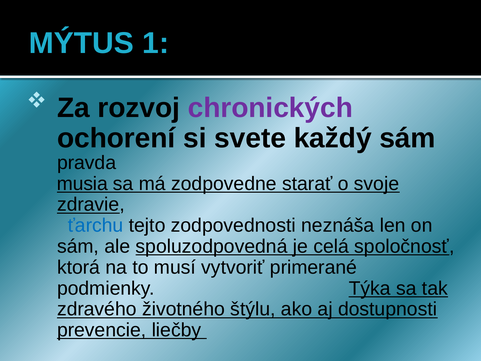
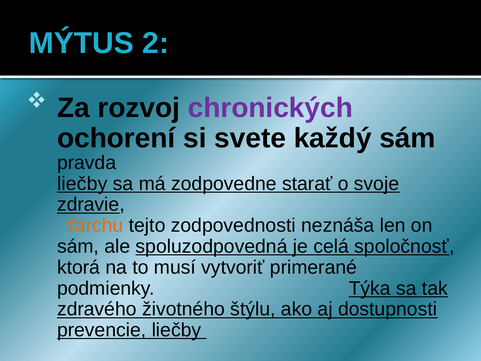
1: 1 -> 2 (156, 43)
musia: musia -> liečby (82, 183)
ťarchu colour: blue -> orange (96, 225)
